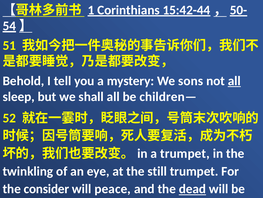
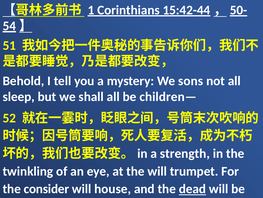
all underline: present -> none (234, 81)
a trumpet: trumpet -> strength (185, 153)
the still: still -> will (157, 171)
peace: peace -> house (113, 188)
